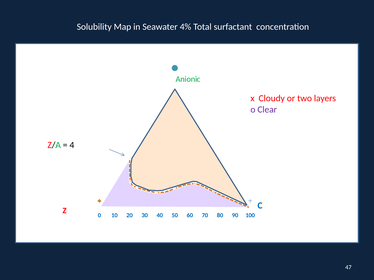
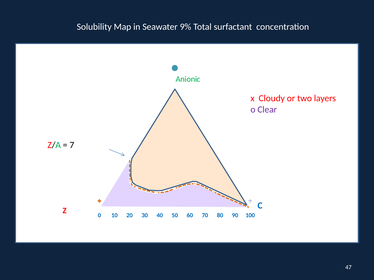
4%: 4% -> 9% (186, 27)
4: 4 -> 7 (72, 145)
